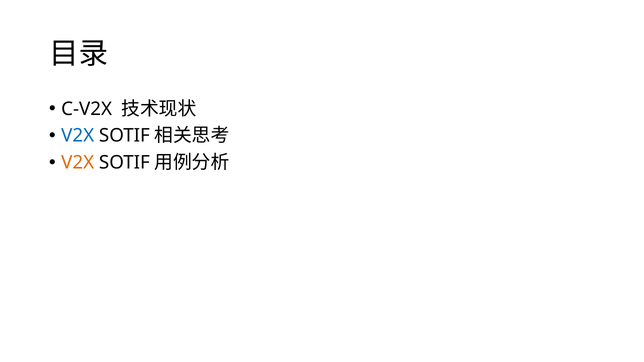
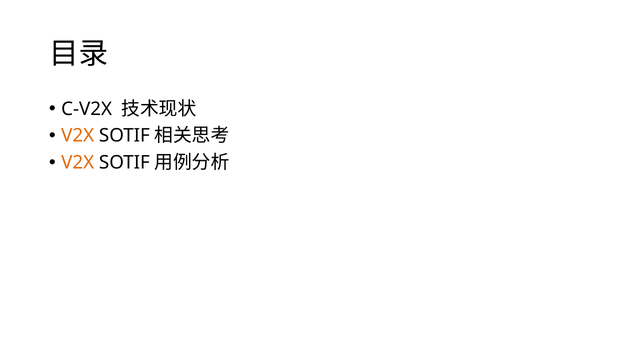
V2X colour: blue -> orange (78, 136)
